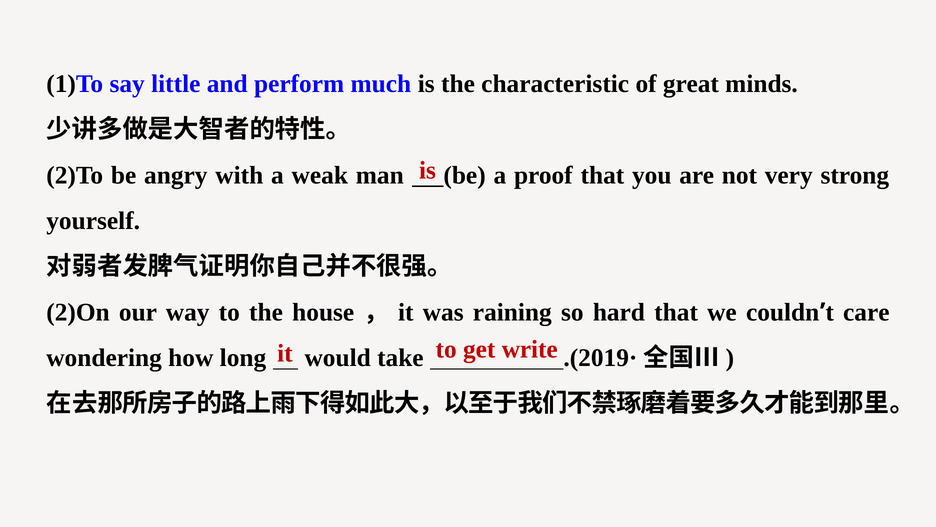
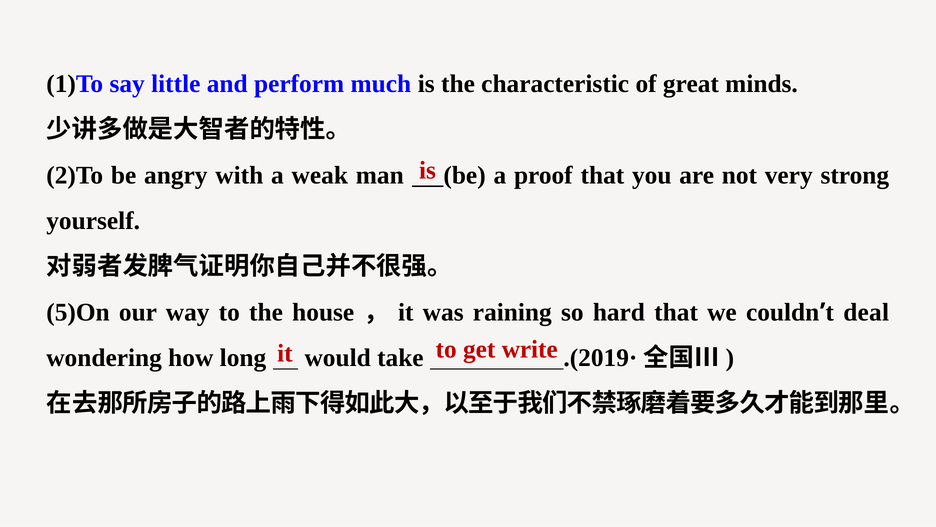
2)On: 2)On -> 5)On (78, 312)
care: care -> deal (866, 312)
